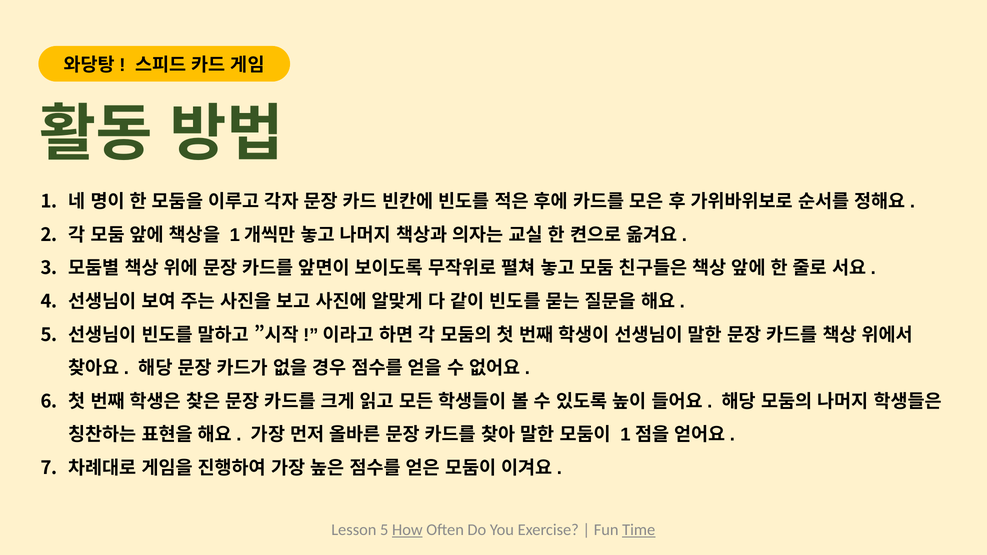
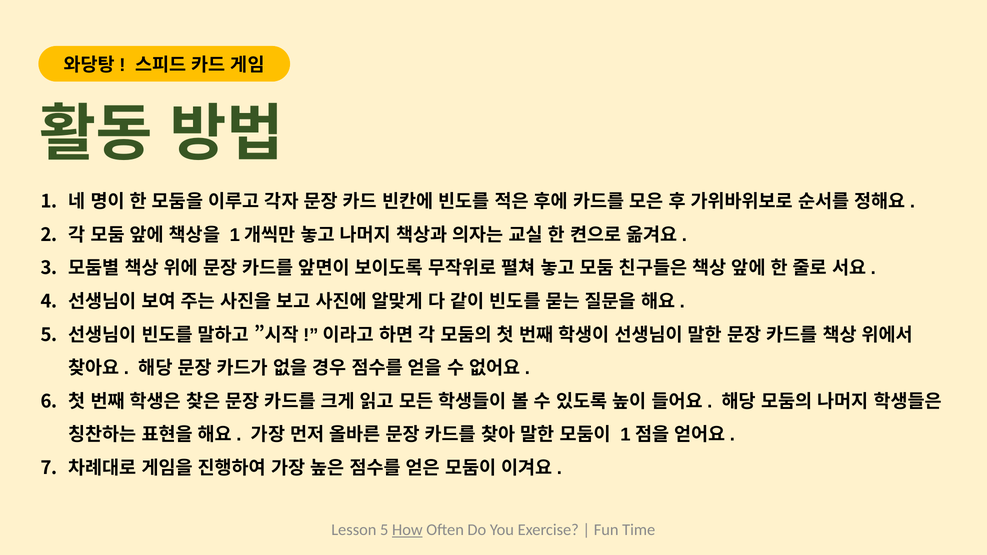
Time underline: present -> none (639, 530)
